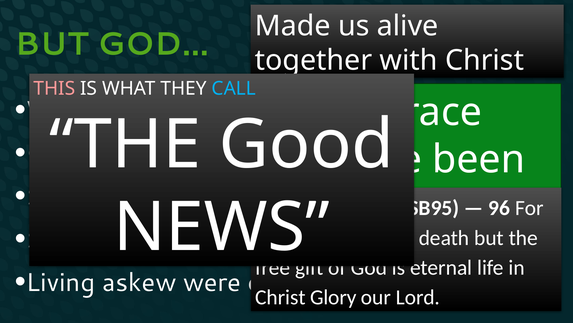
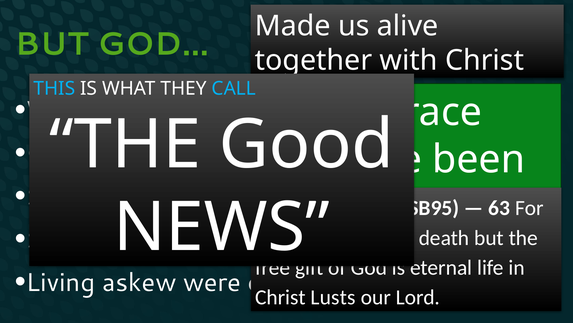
THIS colour: pink -> light blue (54, 88)
96: 96 -> 63 (499, 208)
Glory: Glory -> Lusts (333, 297)
